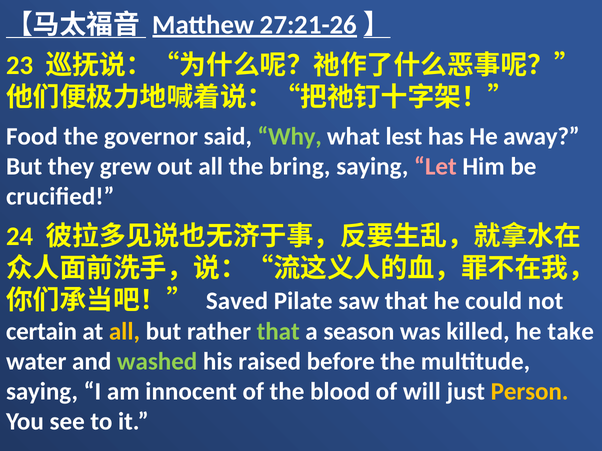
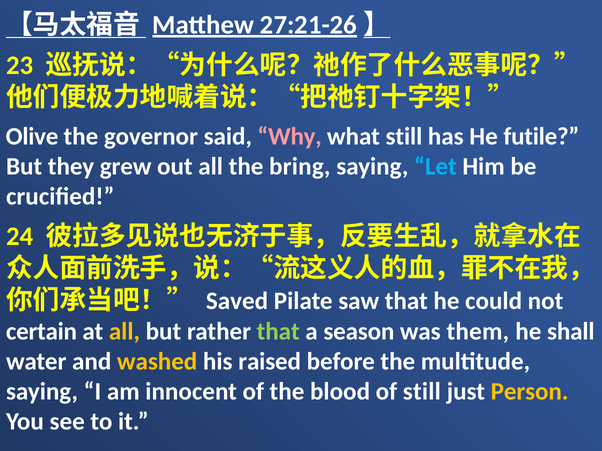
Food: Food -> Olive (32, 137)
Why colour: light green -> pink (290, 137)
what lest: lest -> still (404, 137)
away: away -> futile (541, 137)
Let colour: pink -> light blue (435, 167)
killed: killed -> them (478, 332)
take: take -> shall (571, 332)
washed colour: light green -> yellow (157, 362)
of will: will -> still (422, 392)
